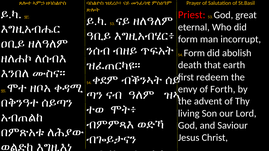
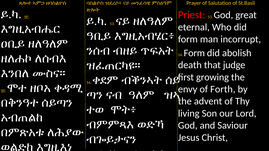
earth: earth -> judge (234, 65)
redeem: redeem -> growing (213, 77)
